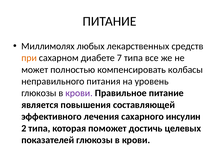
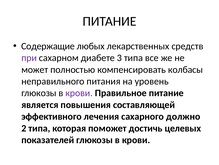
Миллимолях: Миллимолях -> Содержащие (48, 46)
при colour: orange -> purple (29, 58)
7: 7 -> 3 (119, 58)
инсулин: инсулин -> должно (183, 116)
